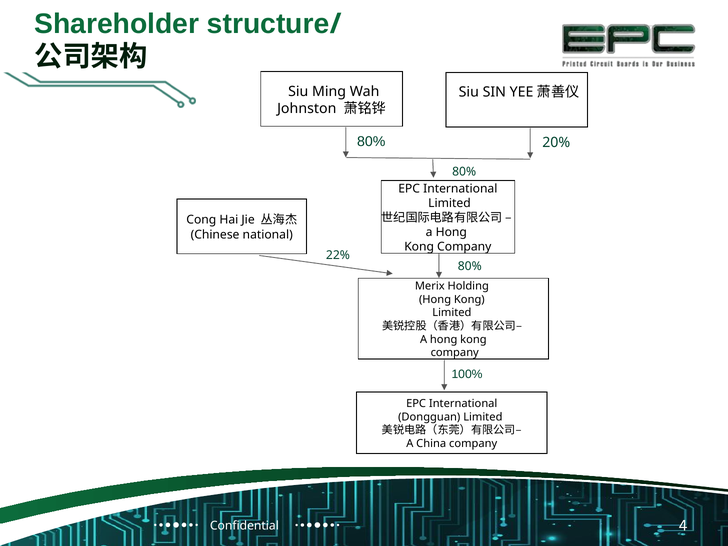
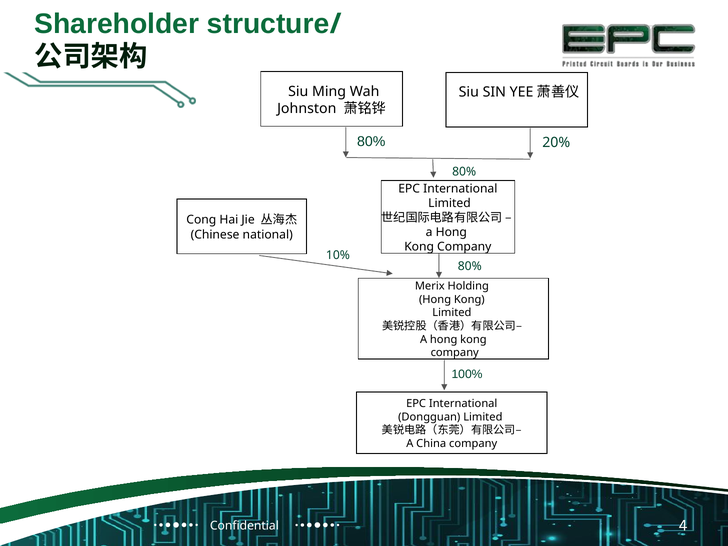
22%: 22% -> 10% (338, 255)
